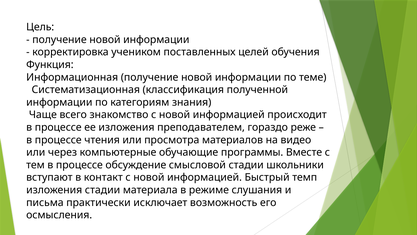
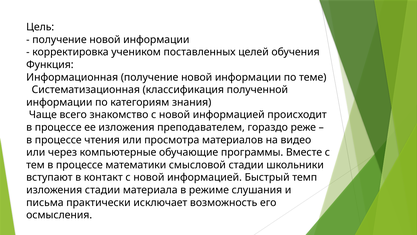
обсуждение: обсуждение -> математики (136, 165)
